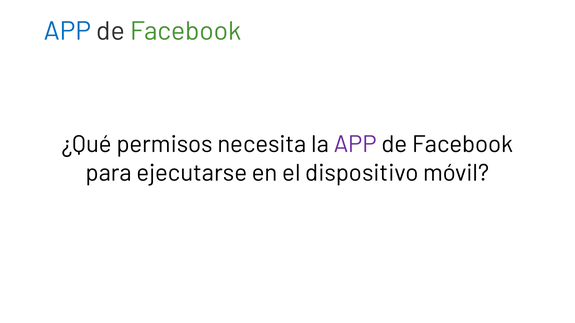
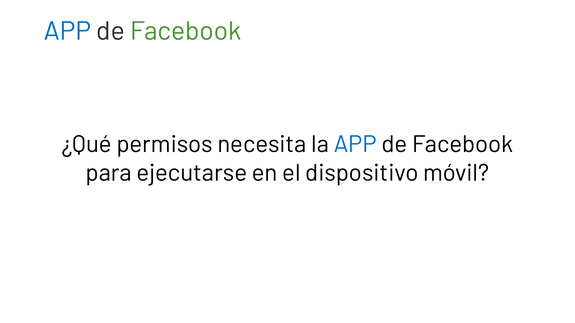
APP colour: purple -> blue (355, 145)
